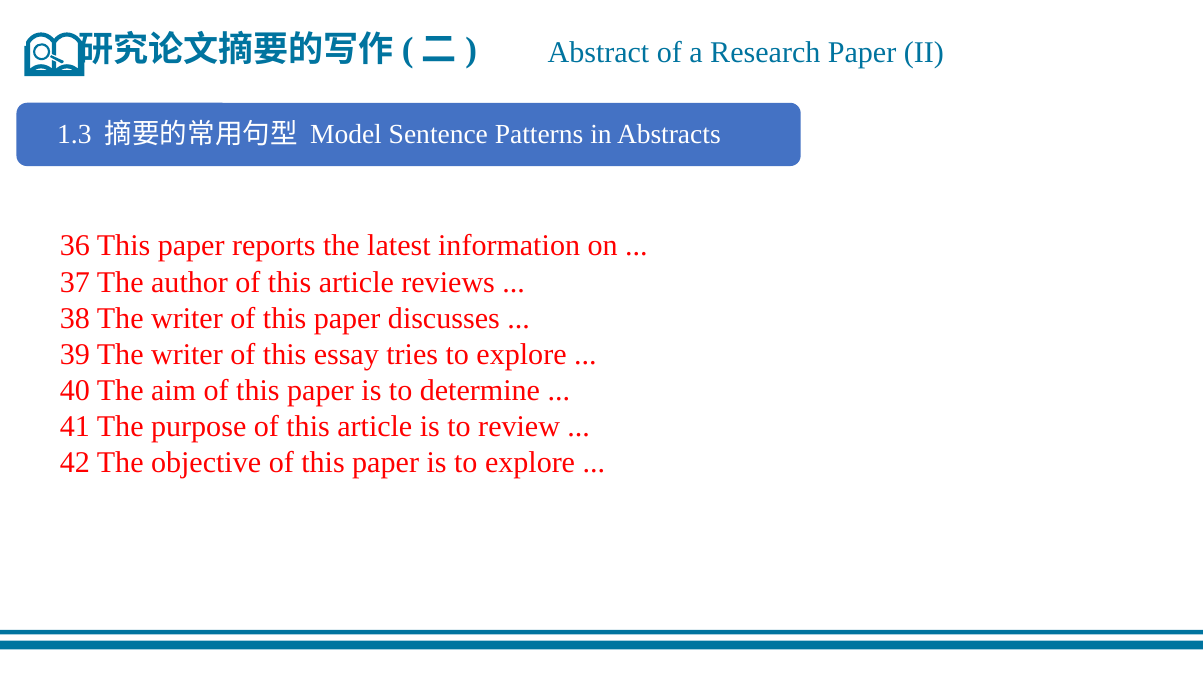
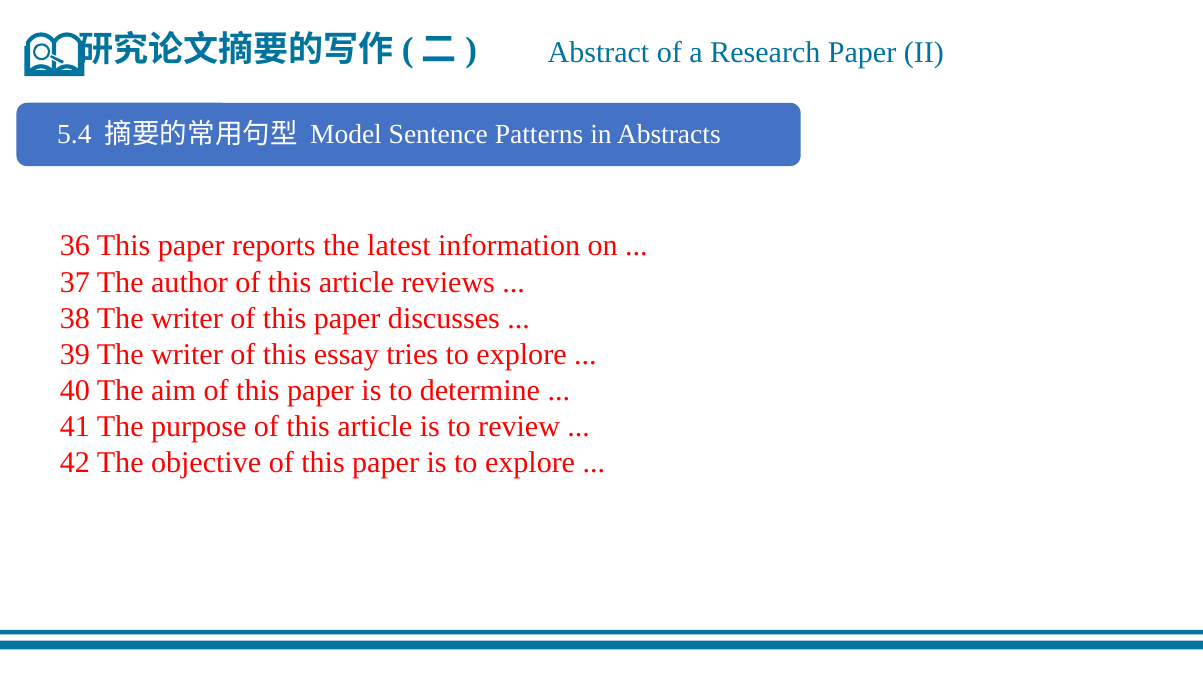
1.3: 1.3 -> 5.4 (74, 134)
